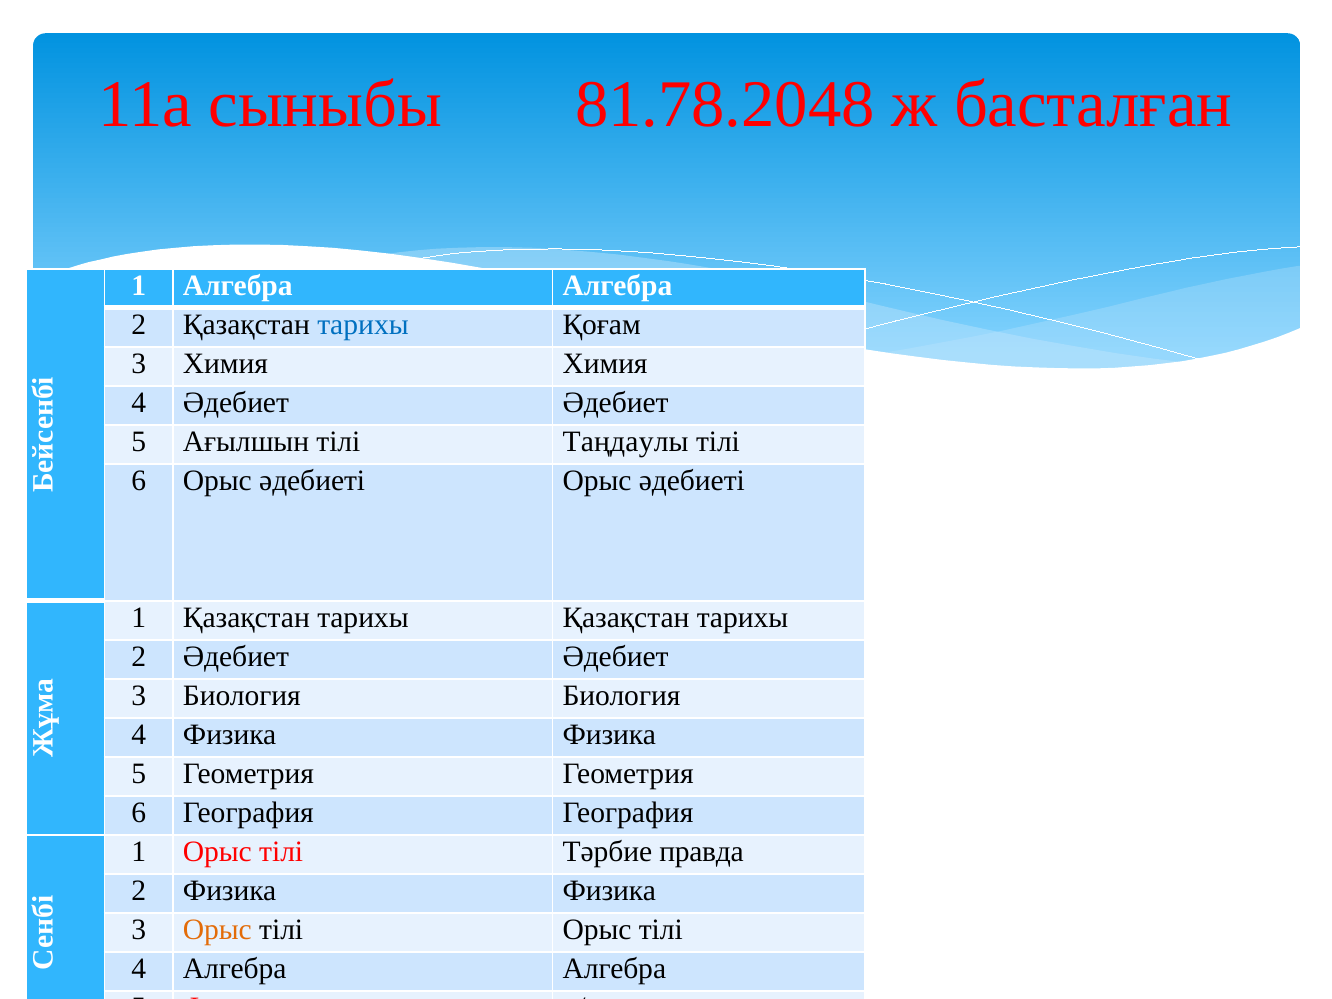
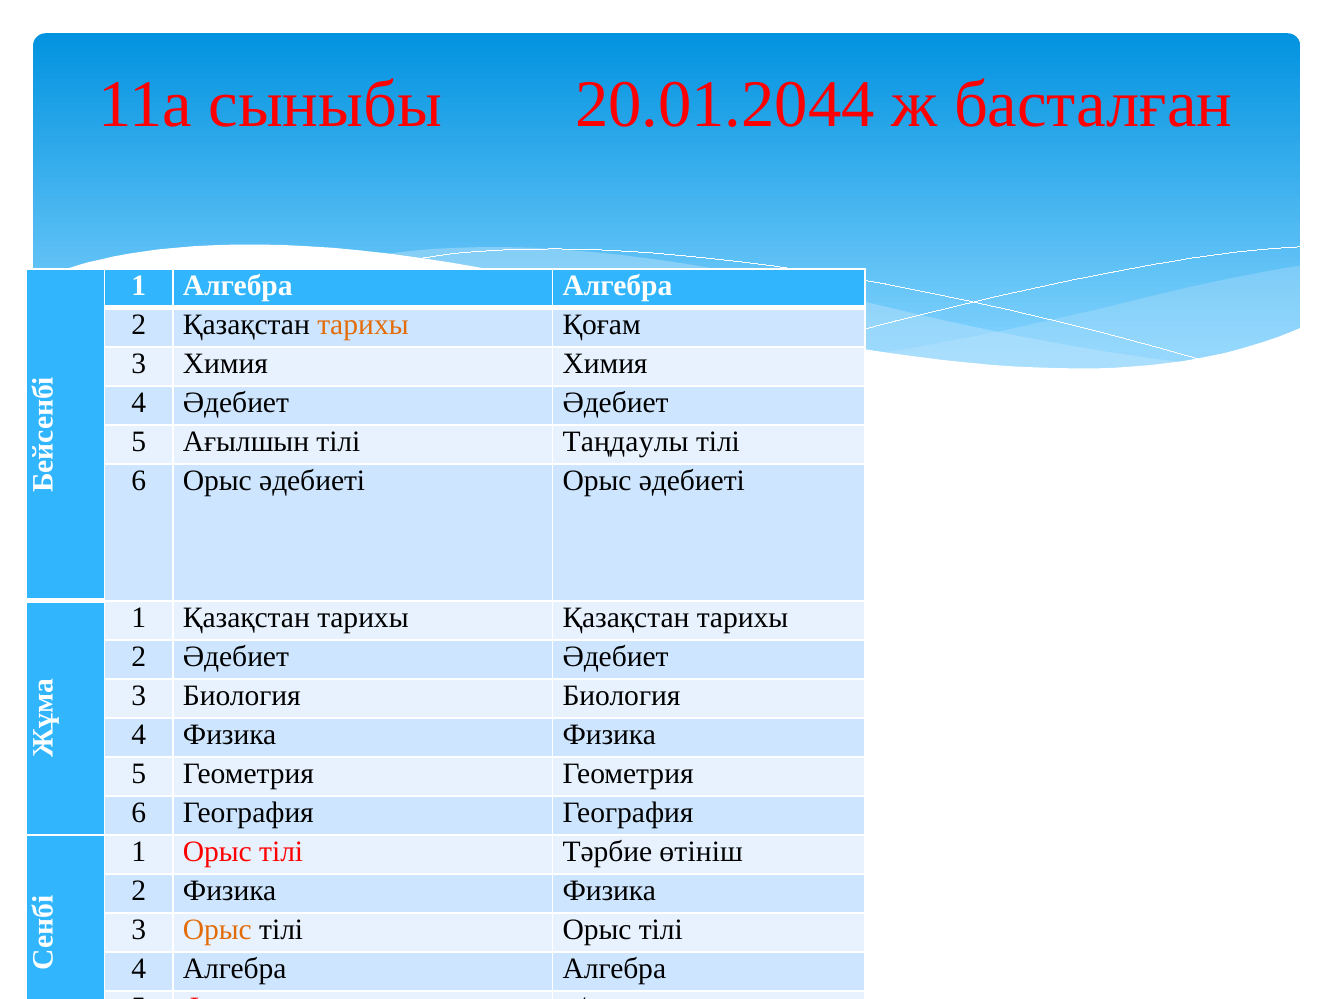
81.78.2048: 81.78.2048 -> 20.01.2044 (725, 104)
тарихы colour: blue -> orange (363, 324)
правда: правда -> өтініш (701, 852)
